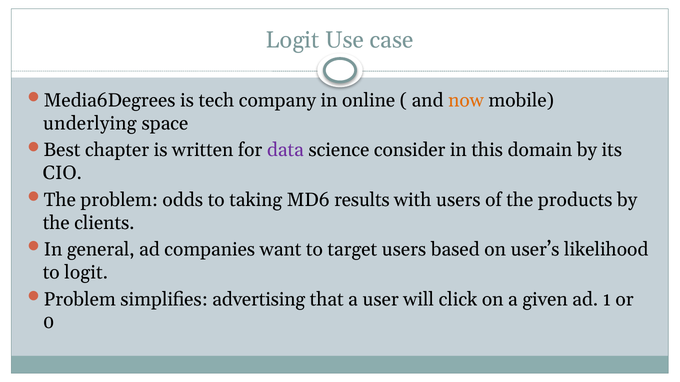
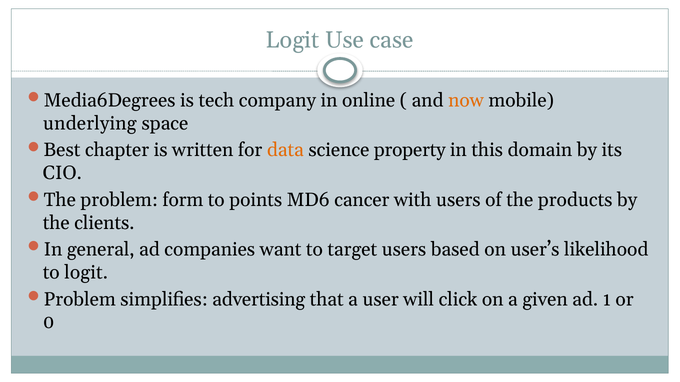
data colour: purple -> orange (285, 150)
consider: consider -> property (410, 150)
odds: odds -> form (183, 200)
taking: taking -> points (256, 200)
results: results -> cancer (362, 200)
